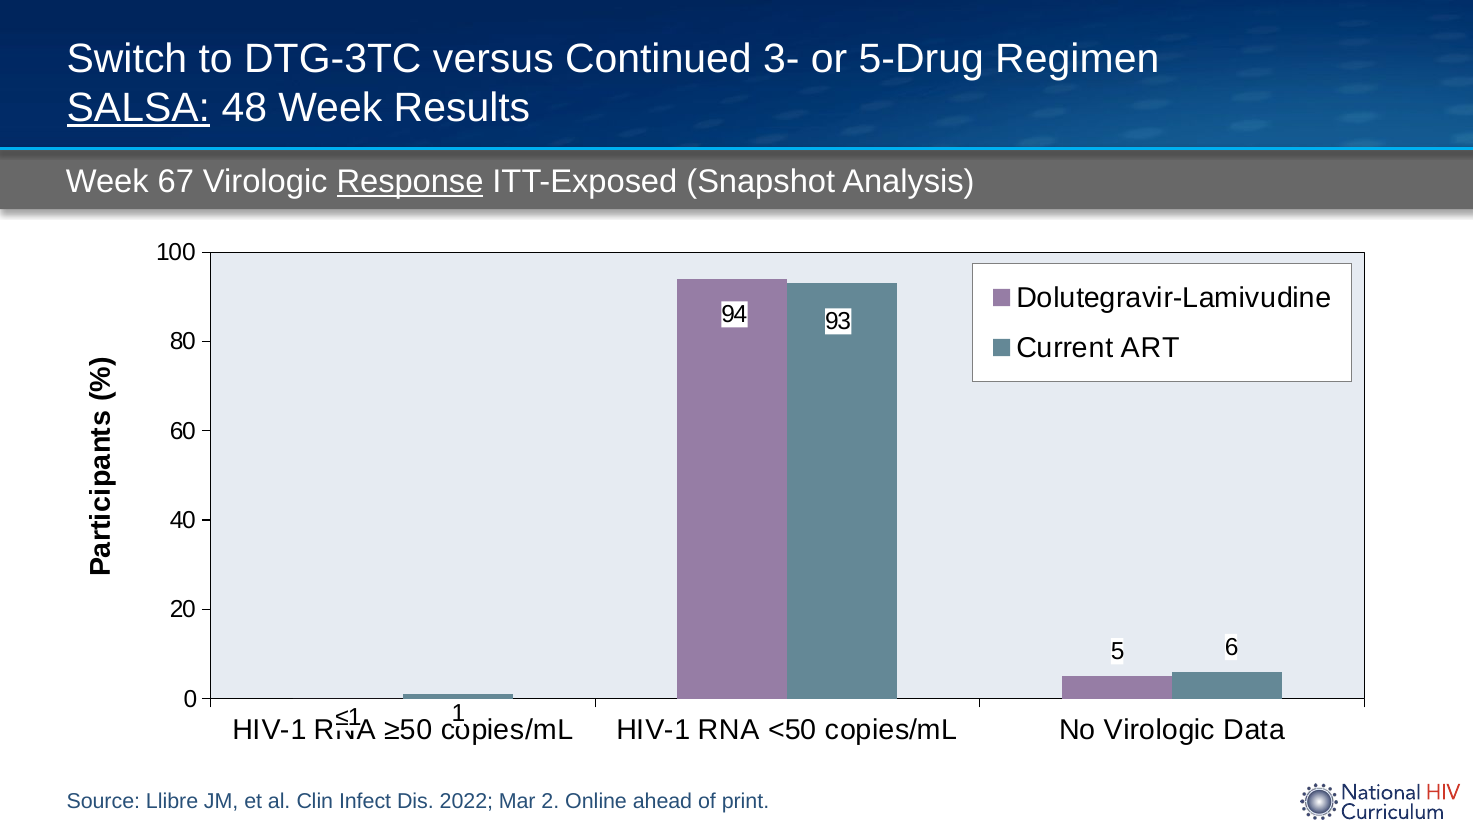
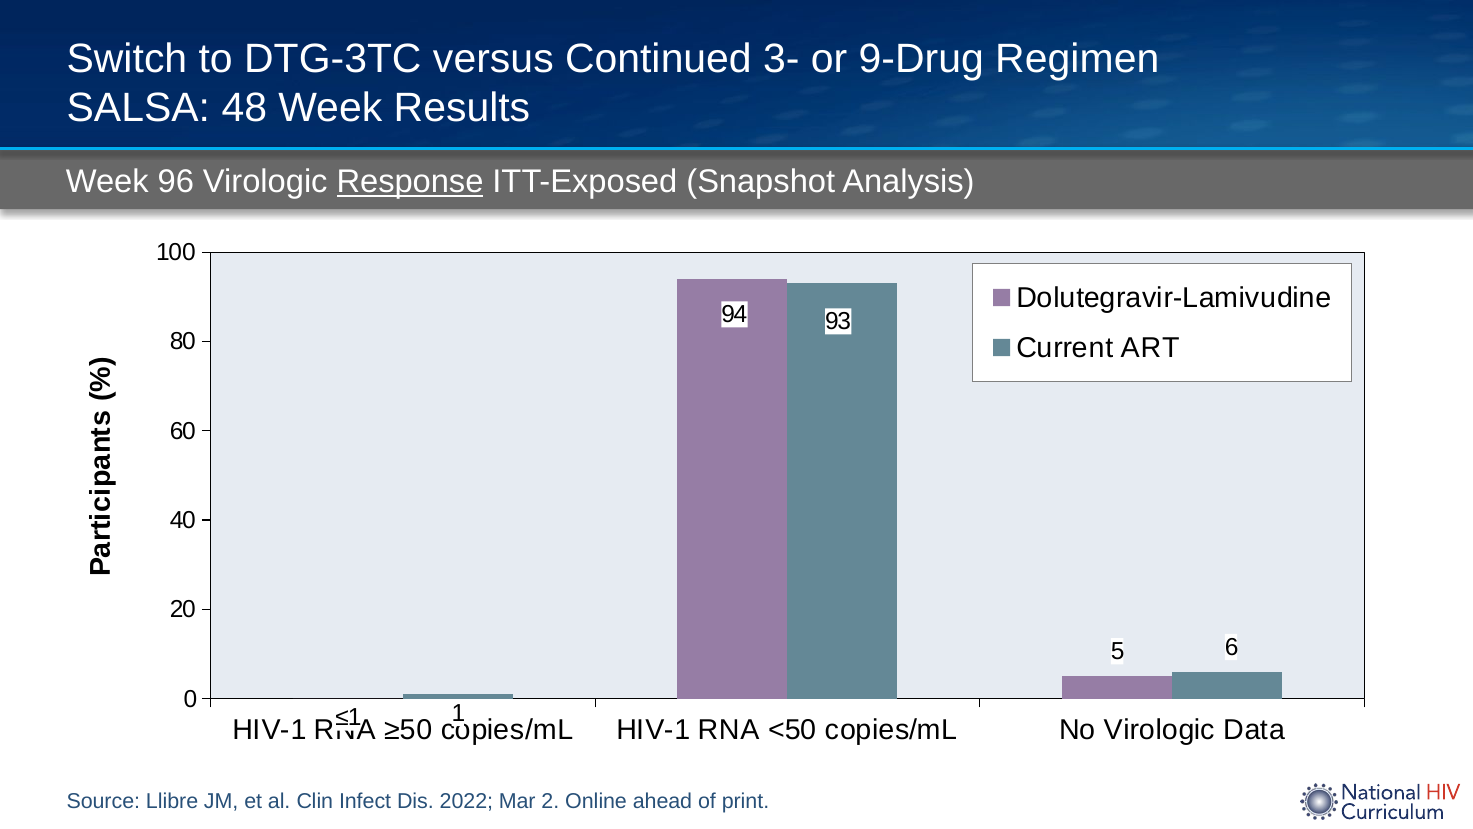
5-Drug: 5-Drug -> 9-Drug (921, 59)
SALSA underline: present -> none (138, 108)
67: 67 -> 96 (176, 181)
